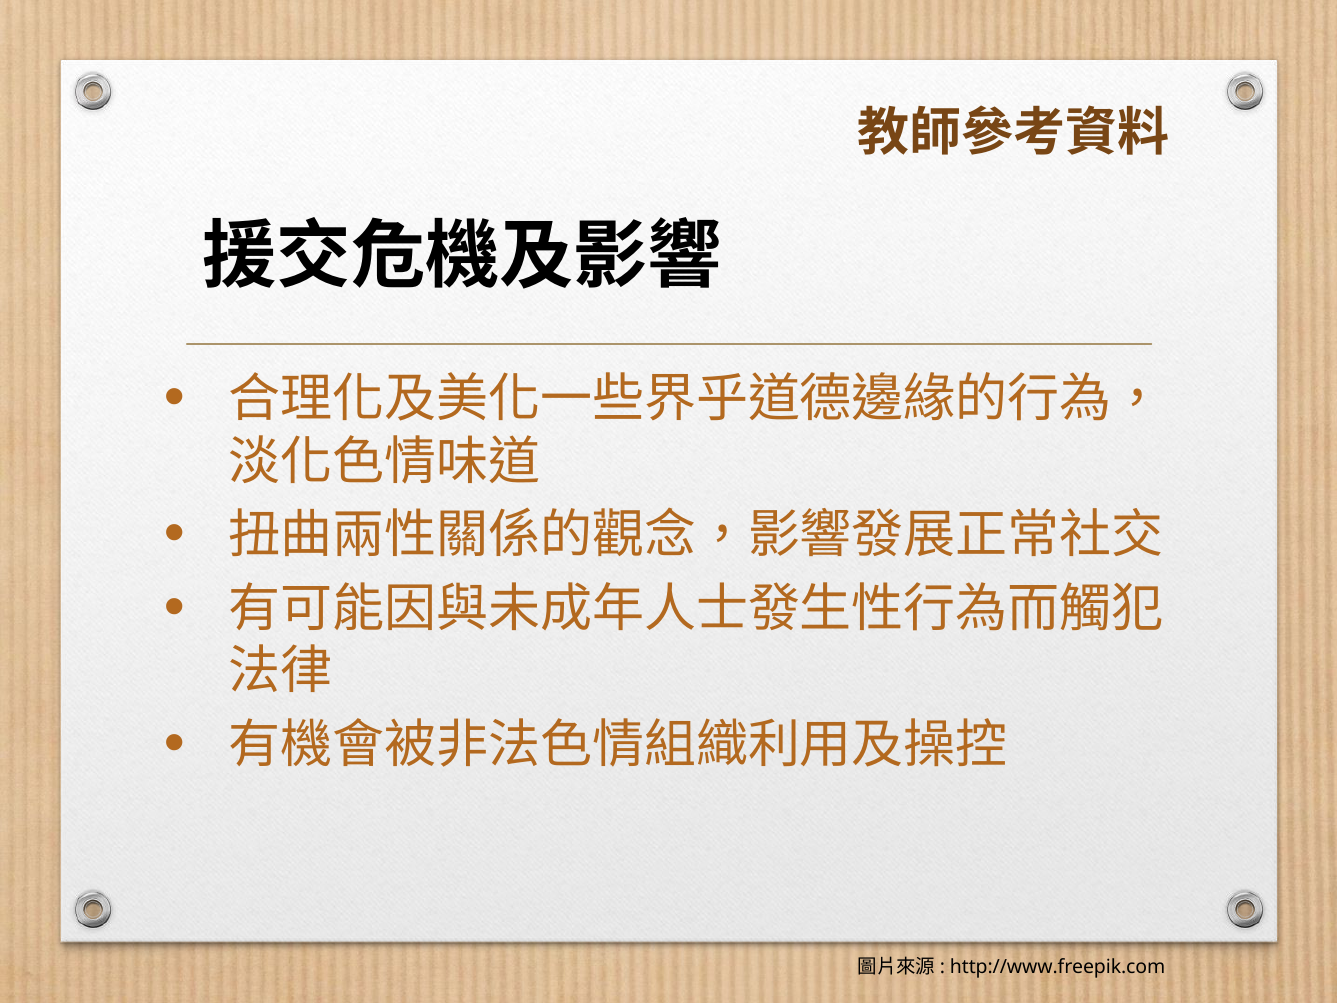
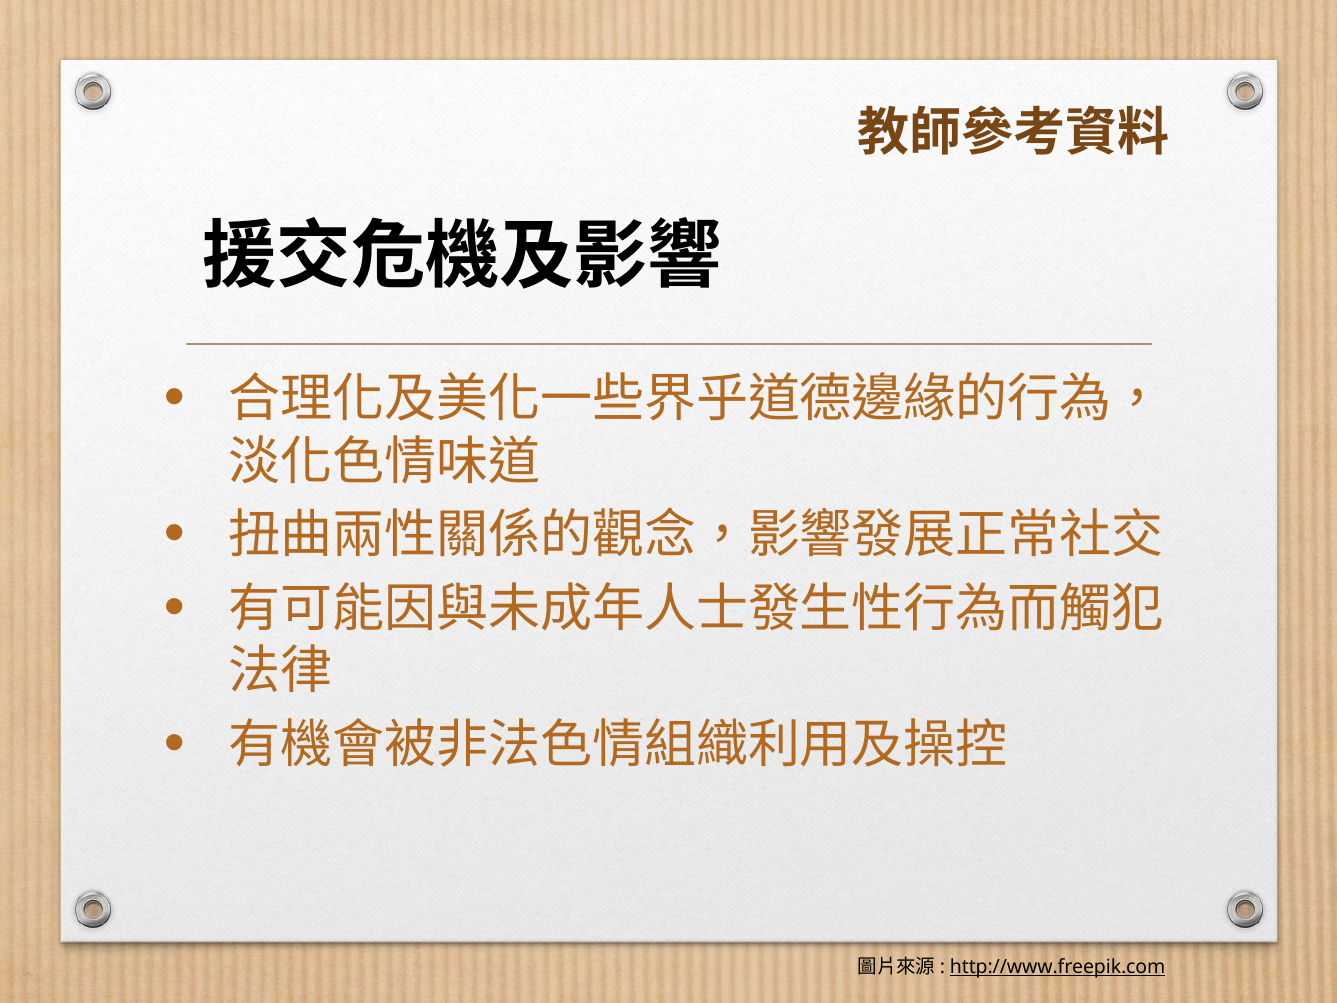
http://www.freepik.com underline: none -> present (1058, 967)
